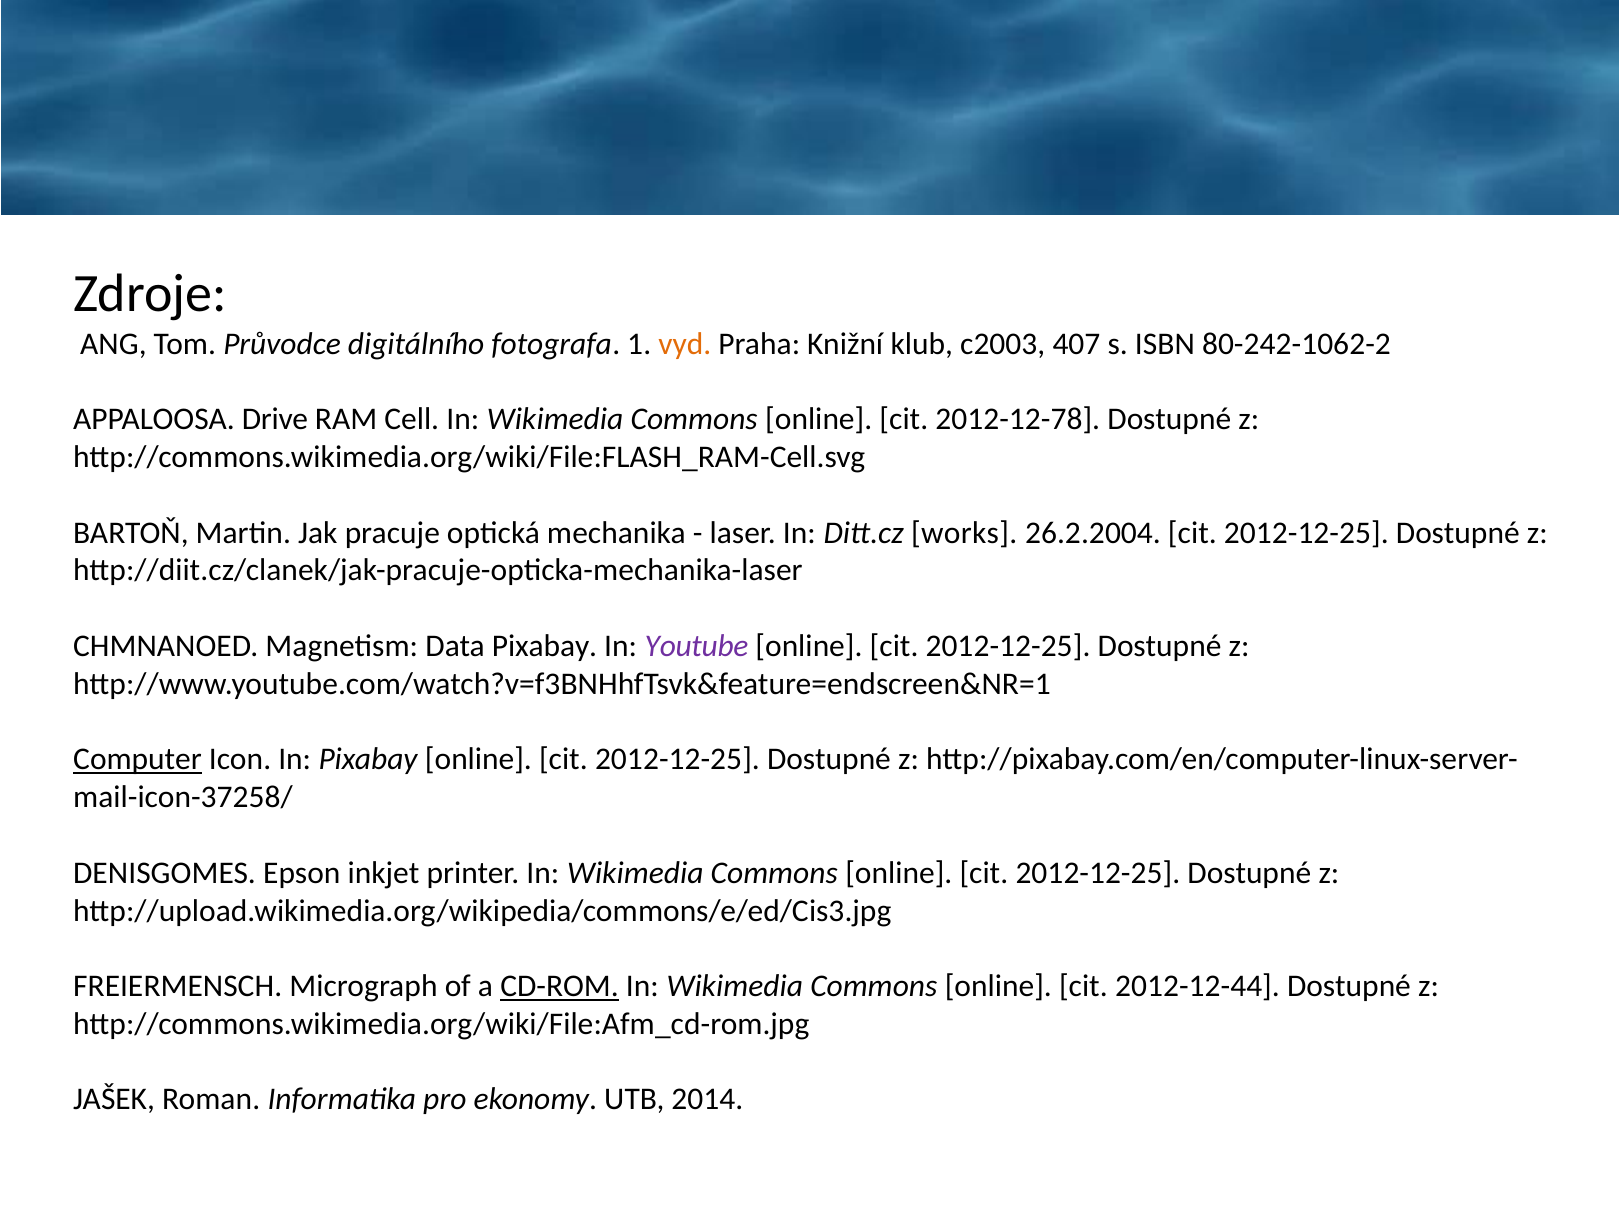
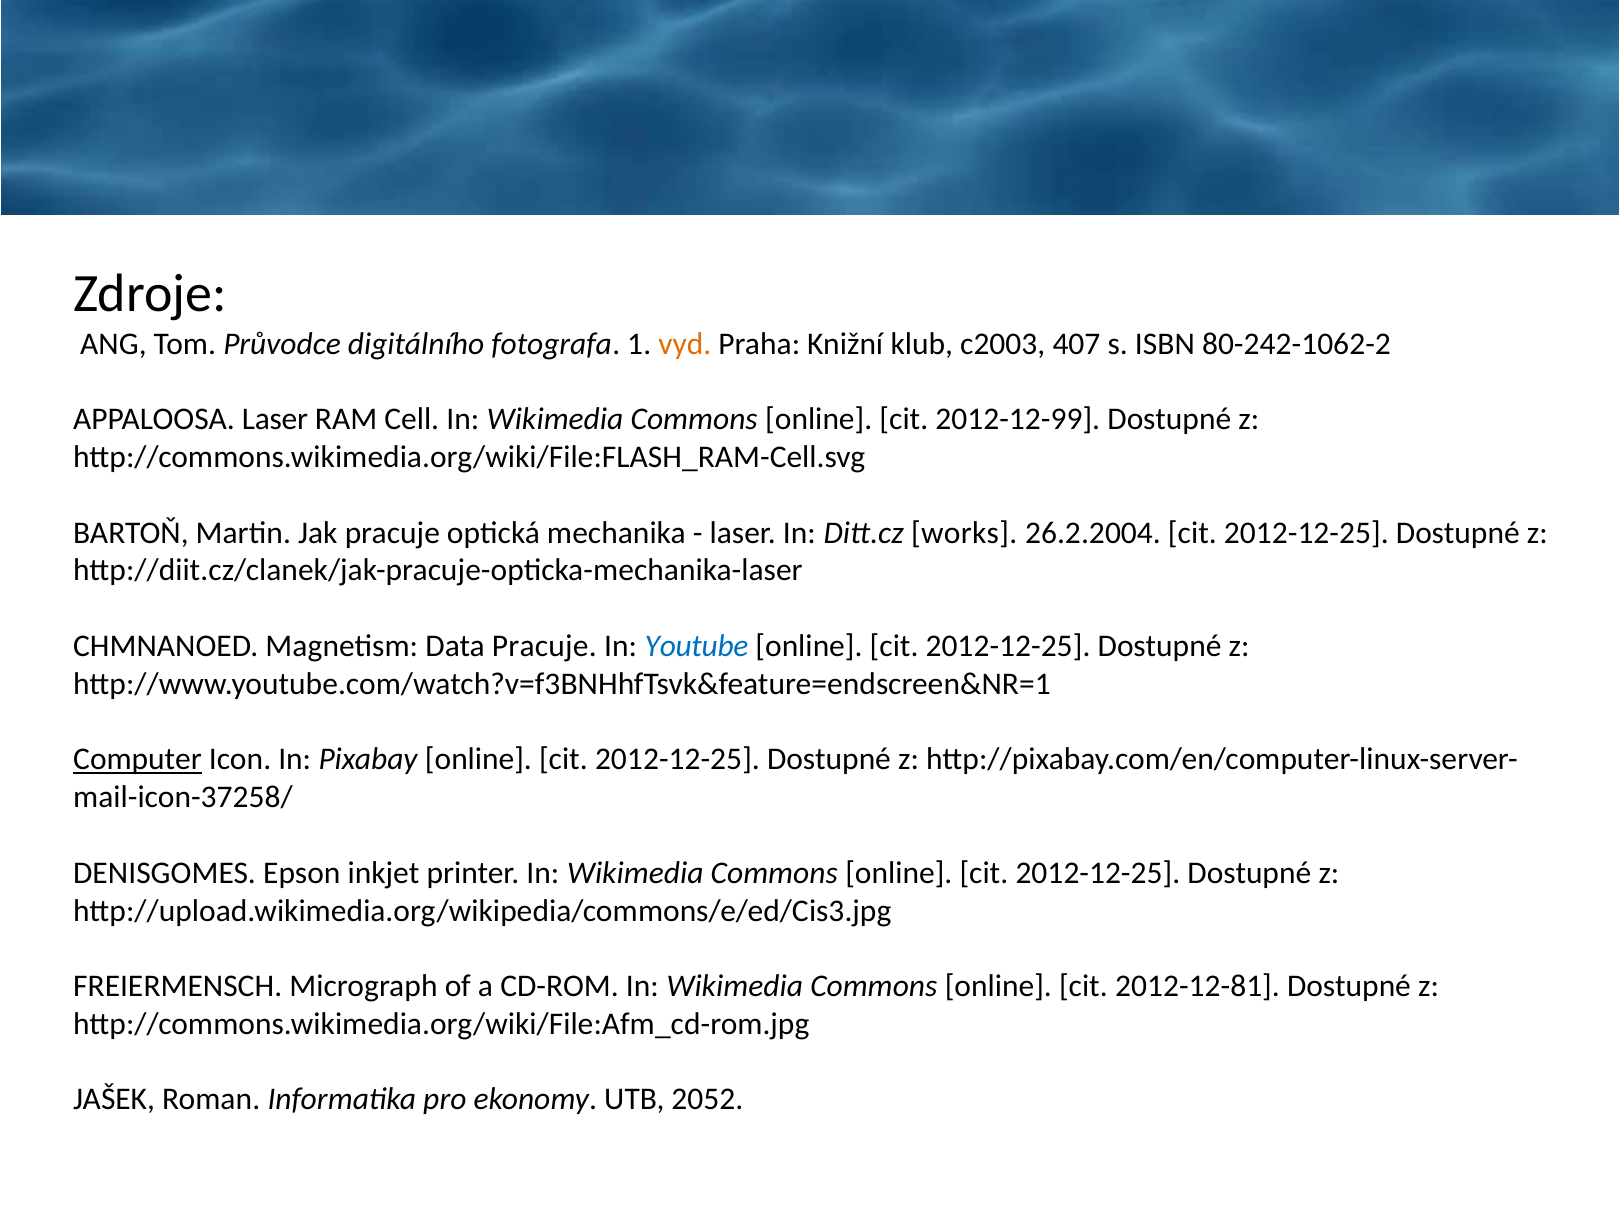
APPALOOSA Drive: Drive -> Laser (275, 419)
2012-12-78: 2012-12-78 -> 2012-12-99 (1018, 419)
Data Pixabay: Pixabay -> Pracuje (544, 646)
Youtube colour: purple -> blue (697, 646)
CD-ROM underline: present -> none (560, 986)
2012-12-44: 2012-12-44 -> 2012-12-81 (1197, 986)
2014: 2014 -> 2052 (707, 1100)
